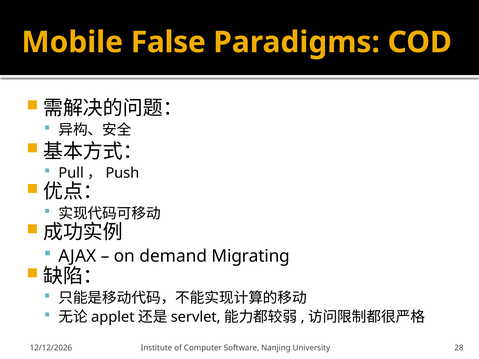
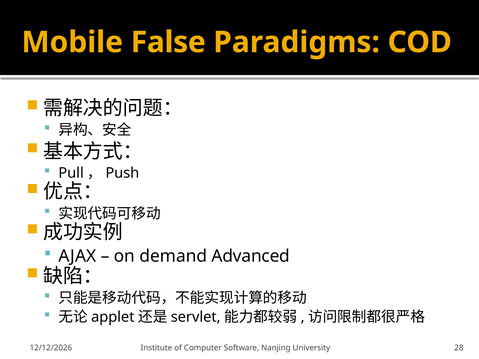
Migrating: Migrating -> Advanced (251, 256)
